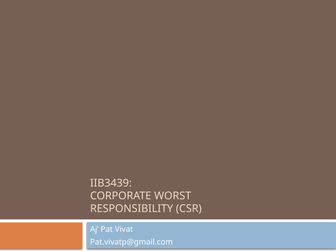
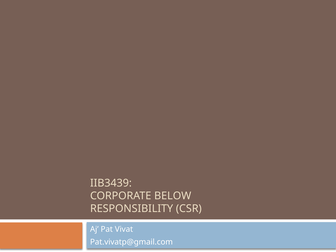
WORST: WORST -> BELOW (173, 196)
